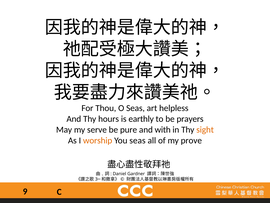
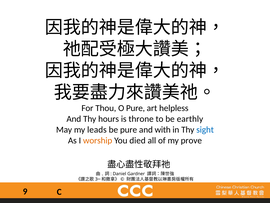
O Seas: Seas -> Pure (136, 108)
earthly: earthly -> throne (141, 119)
prayers: prayers -> earthly (190, 119)
serve: serve -> leads (97, 129)
sight colour: orange -> blue (205, 129)
You seas: seas -> died (137, 140)
